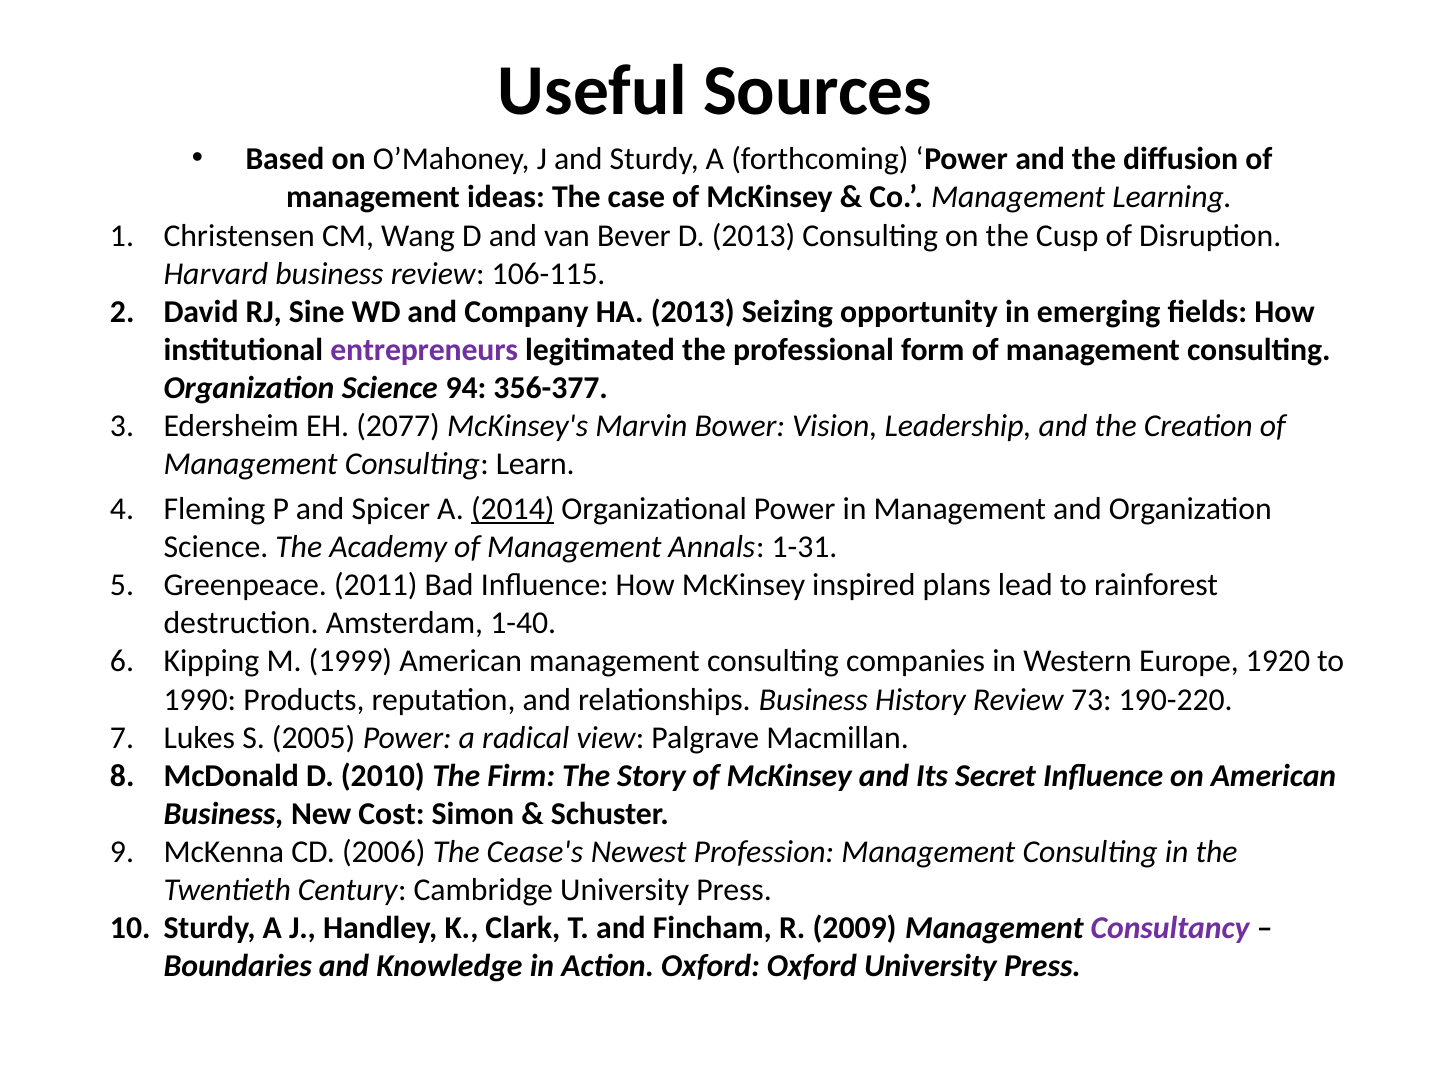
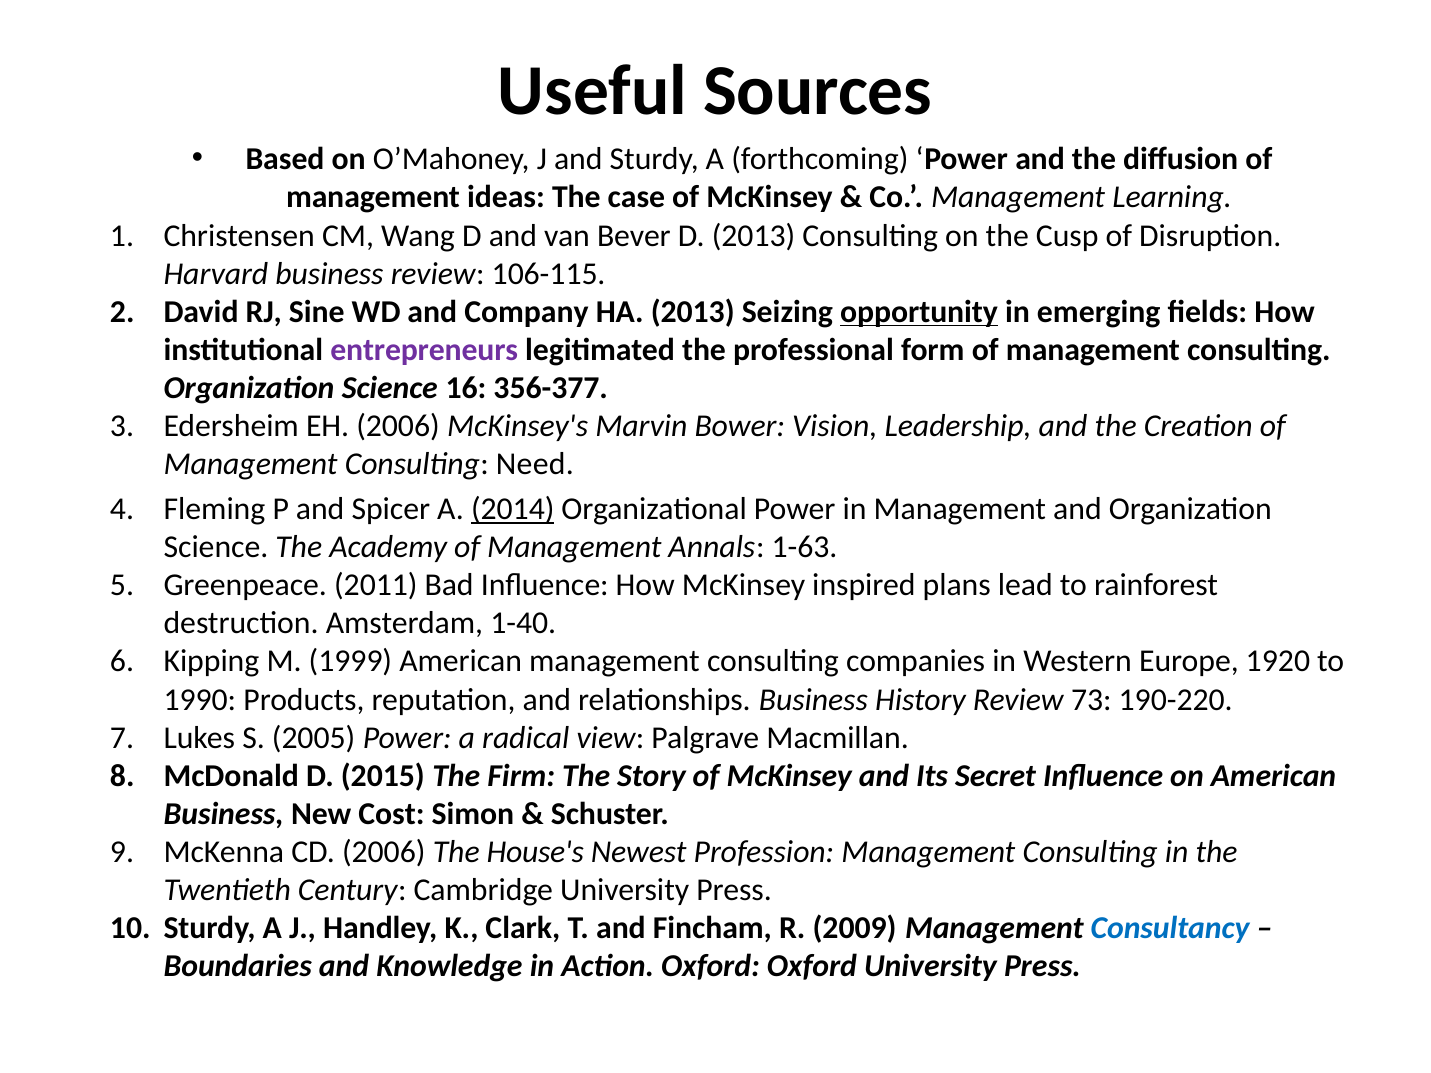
opportunity underline: none -> present (919, 312)
94: 94 -> 16 (466, 388)
EH 2077: 2077 -> 2006 (398, 426)
Learn: Learn -> Need (535, 465)
1-31: 1-31 -> 1-63 (804, 547)
2010: 2010 -> 2015 (383, 776)
Cease's: Cease's -> House's (535, 852)
Consultancy colour: purple -> blue (1170, 929)
